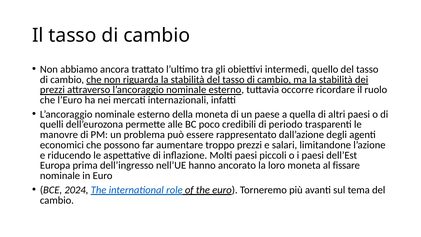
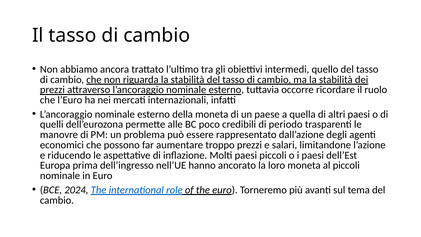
al fissare: fissare -> piccoli (346, 165)
